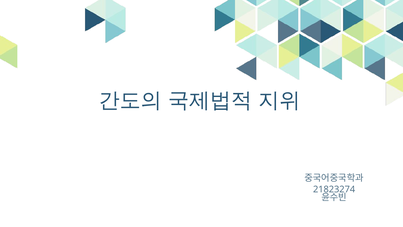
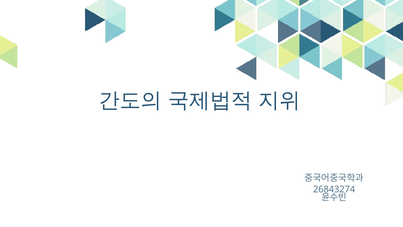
21823274: 21823274 -> 26843274 (334, 189)
